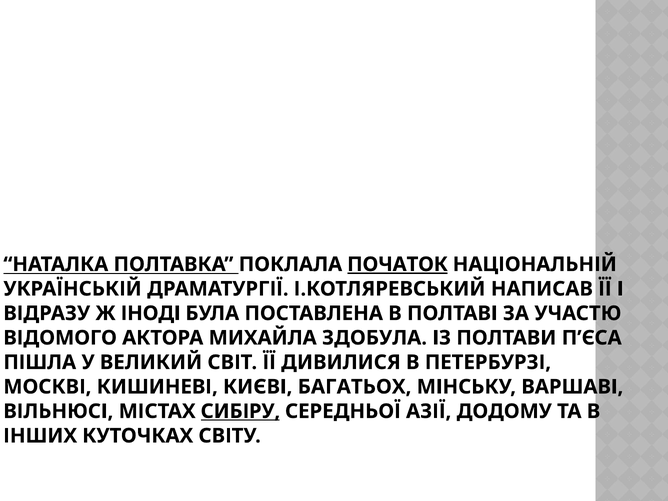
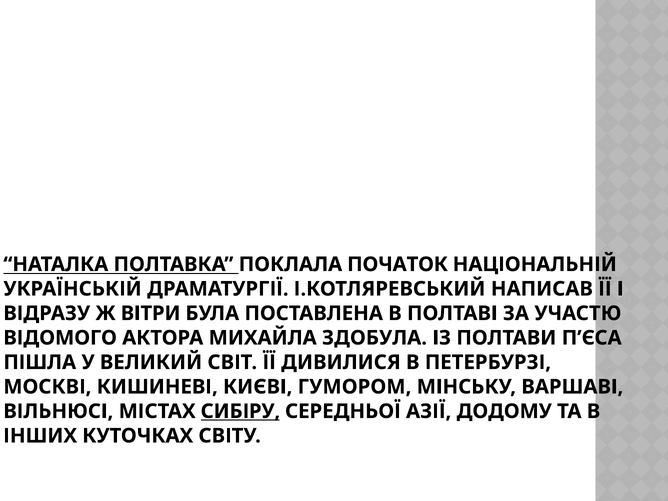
ПОЧАТОК underline: present -> none (397, 264)
ІНОДІ: ІНОДІ -> ВІТРИ (151, 313)
БАГАТЬОХ: БАГАТЬОХ -> ГУМОРОМ (355, 387)
